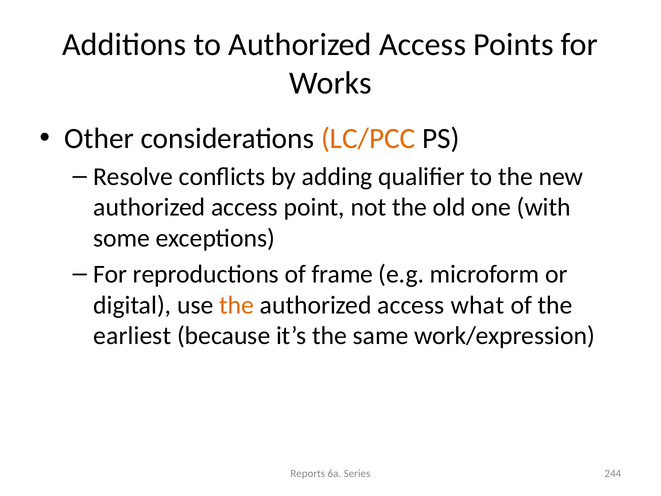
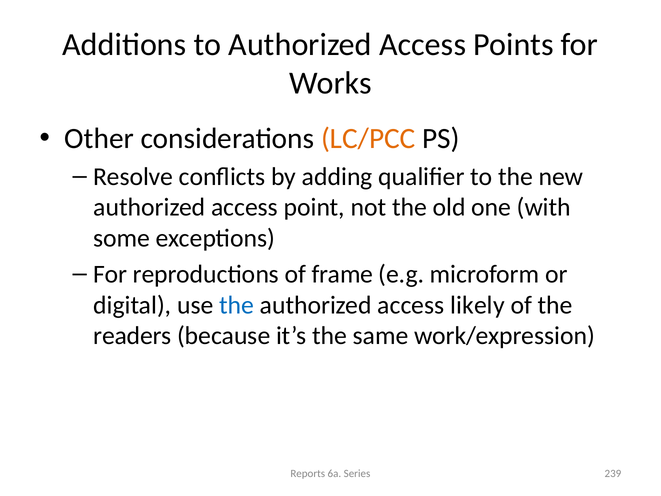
the colour: orange -> blue (237, 305)
what: what -> likely (477, 305)
earliest: earliest -> readers (132, 336)
244: 244 -> 239 (613, 473)
